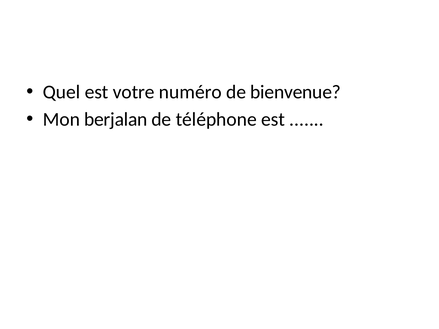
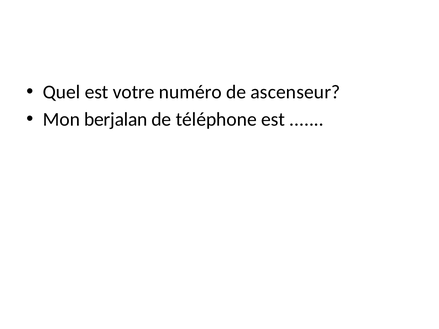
bienvenue: bienvenue -> ascenseur (295, 92)
